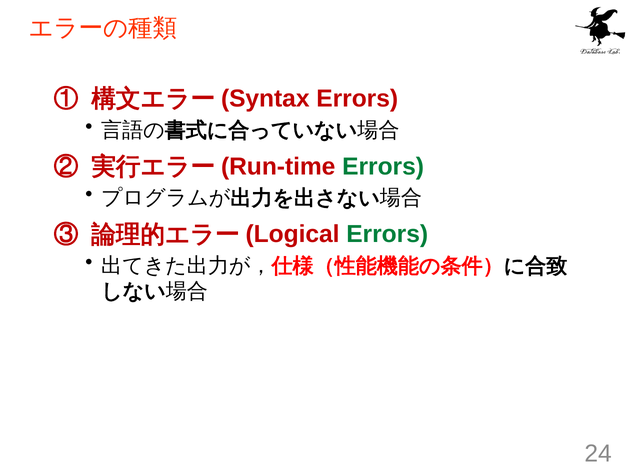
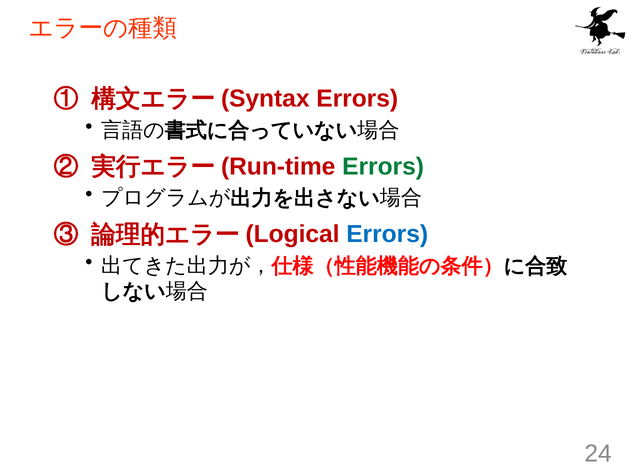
Errors colour: green -> blue (387, 234)
